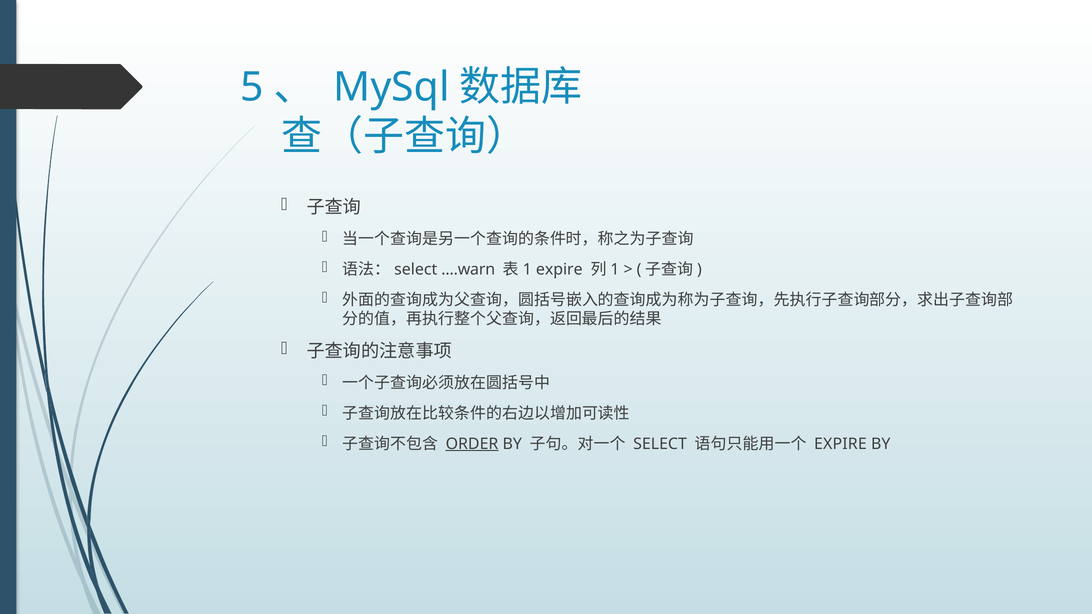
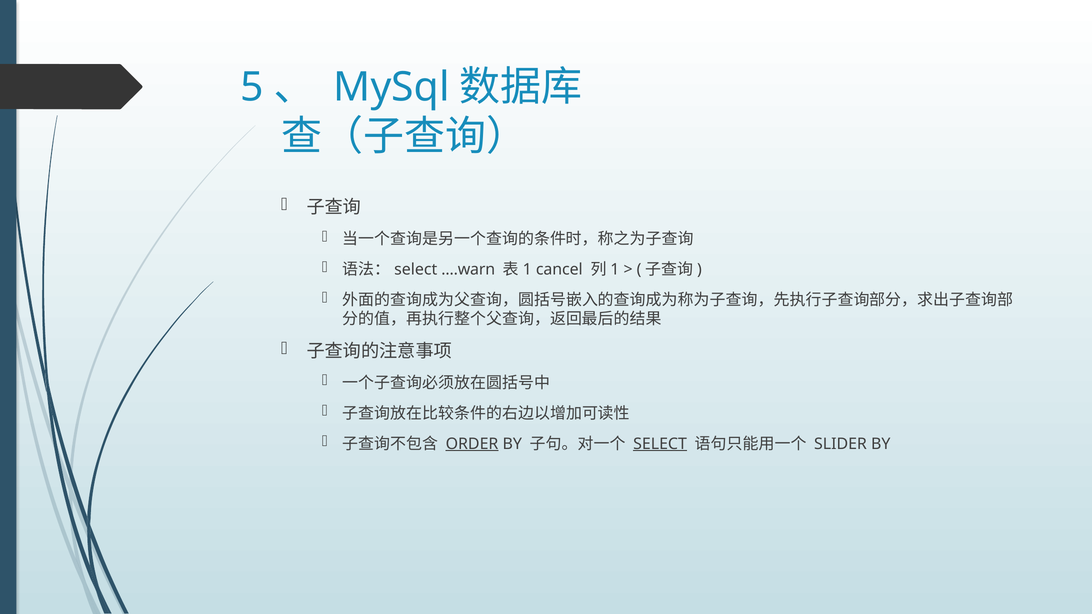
expire: expire -> cancel (559, 270)
SELECT underline: none -> present (660, 444)
EXPIRE: EXPIRE -> SLIDER (841, 444)
